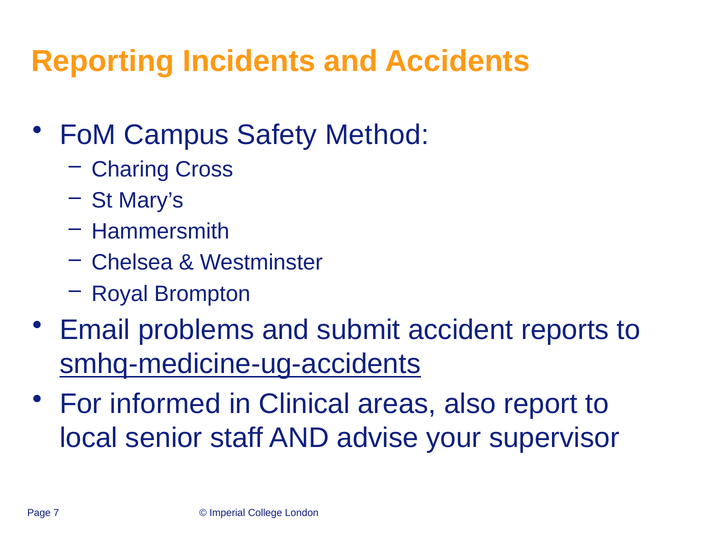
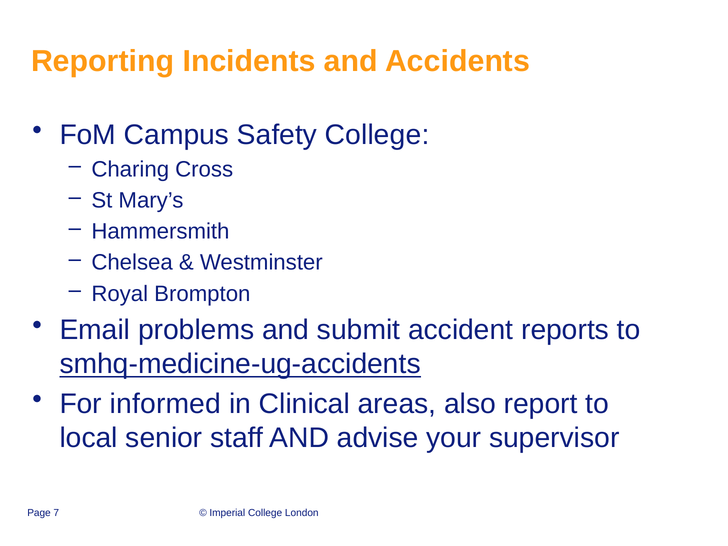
Safety Method: Method -> College (377, 135)
